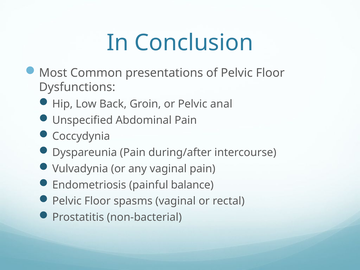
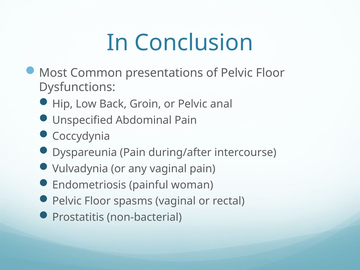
balance: balance -> woman (192, 185)
